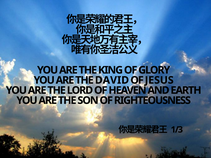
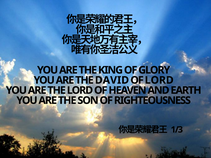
OF JESUS: JESUS -> LORD (159, 80)
